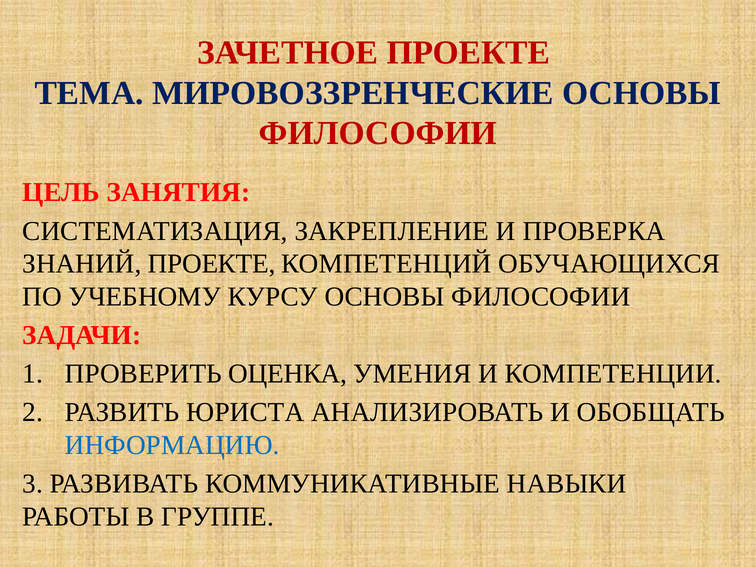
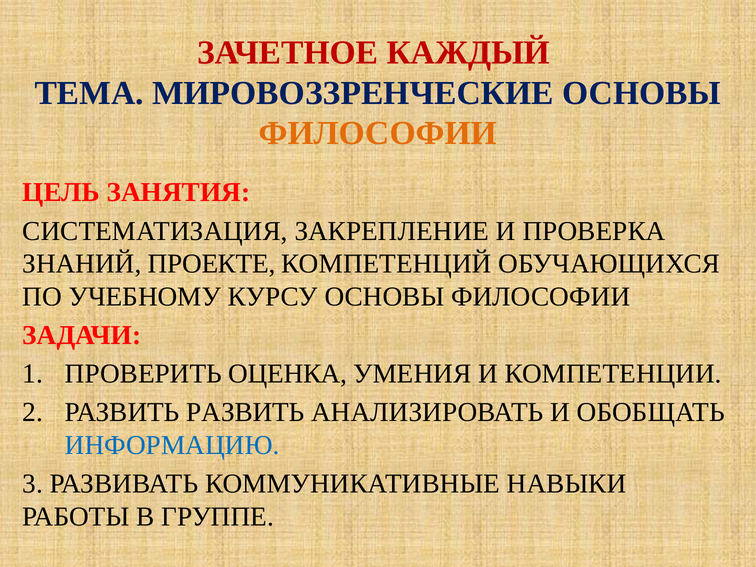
ЗАЧЕТНОЕ ПРОЕКТЕ: ПРОЕКТЕ -> КАЖДЫЙ (468, 53)
ФИЛОСОФИИ colour: red -> orange (378, 133)
РАЗВИТЬ ЮРИСТА: ЮРИСТА -> РАЗВИТЬ (245, 412)
